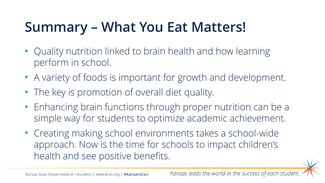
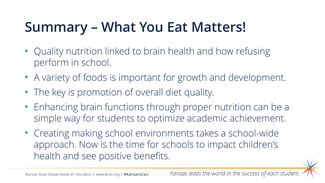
learning: learning -> refusing (253, 51)
